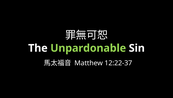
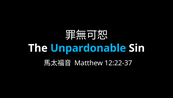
Unpardonable colour: light green -> light blue (88, 48)
